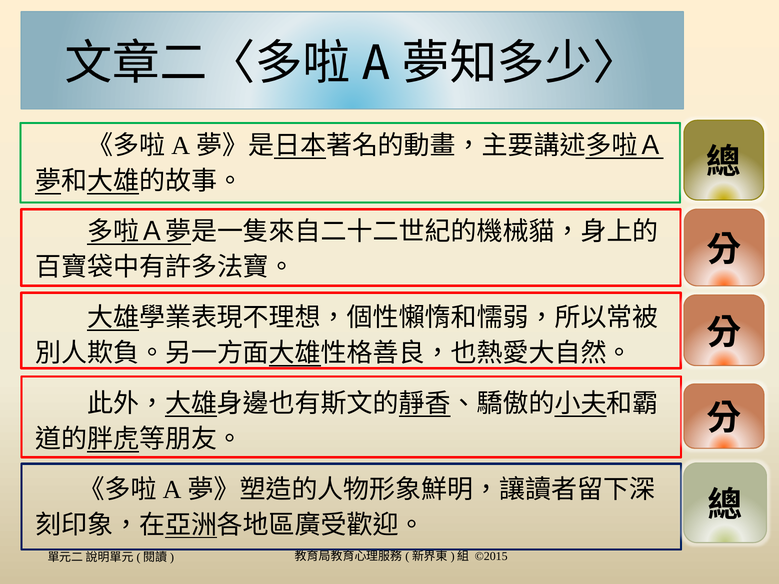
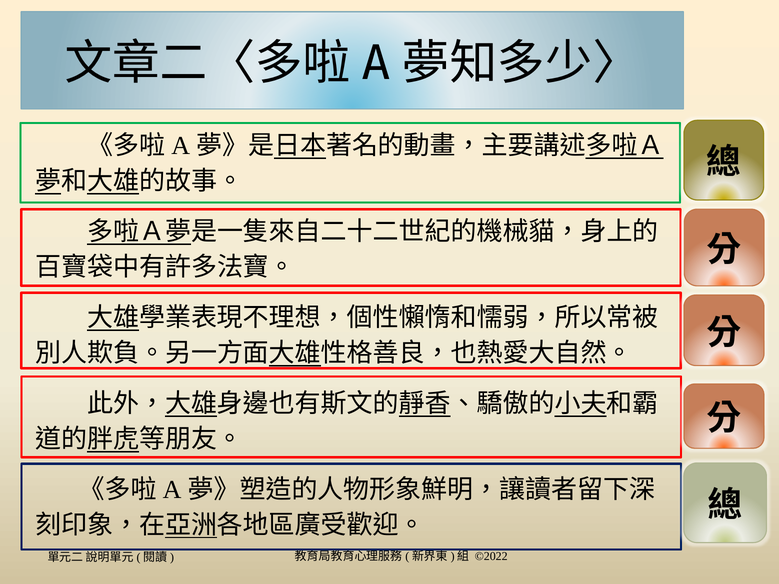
©2015: ©2015 -> ©2022 (491, 557)
